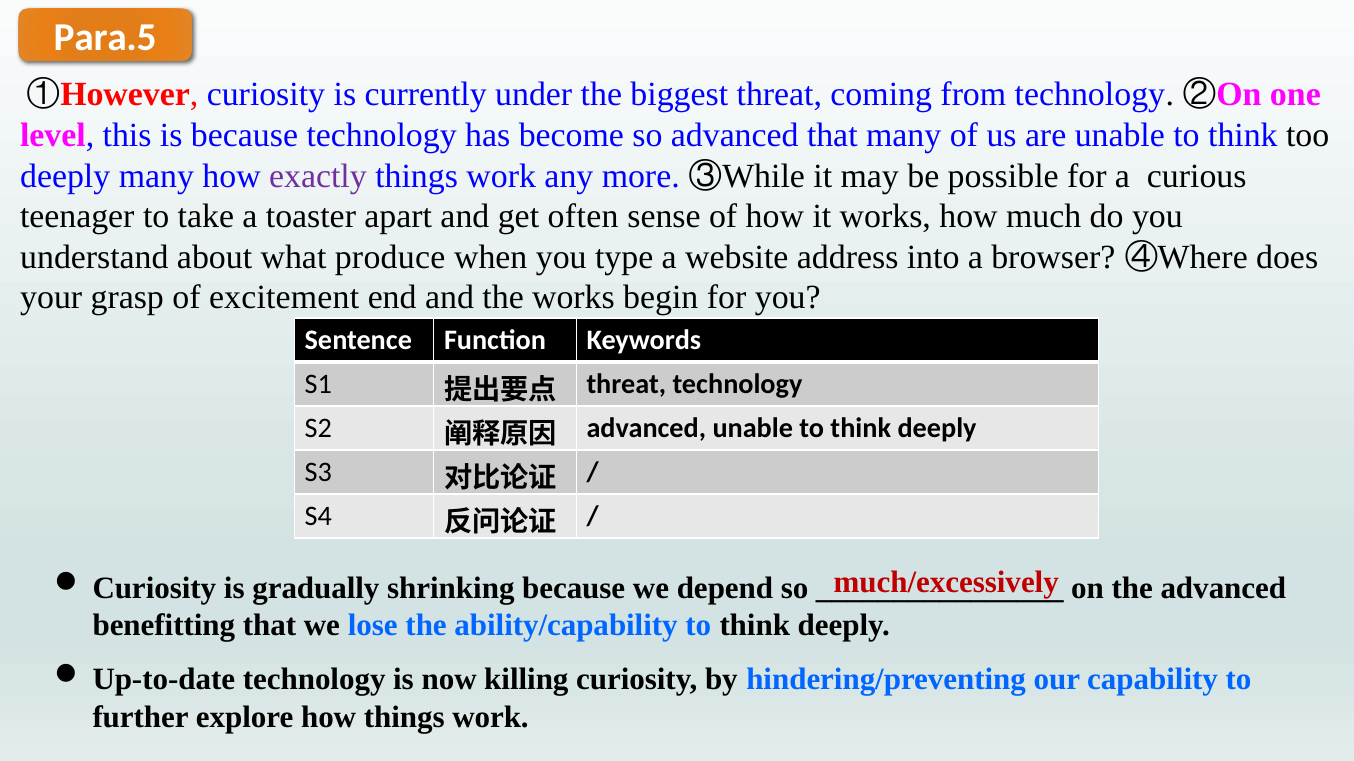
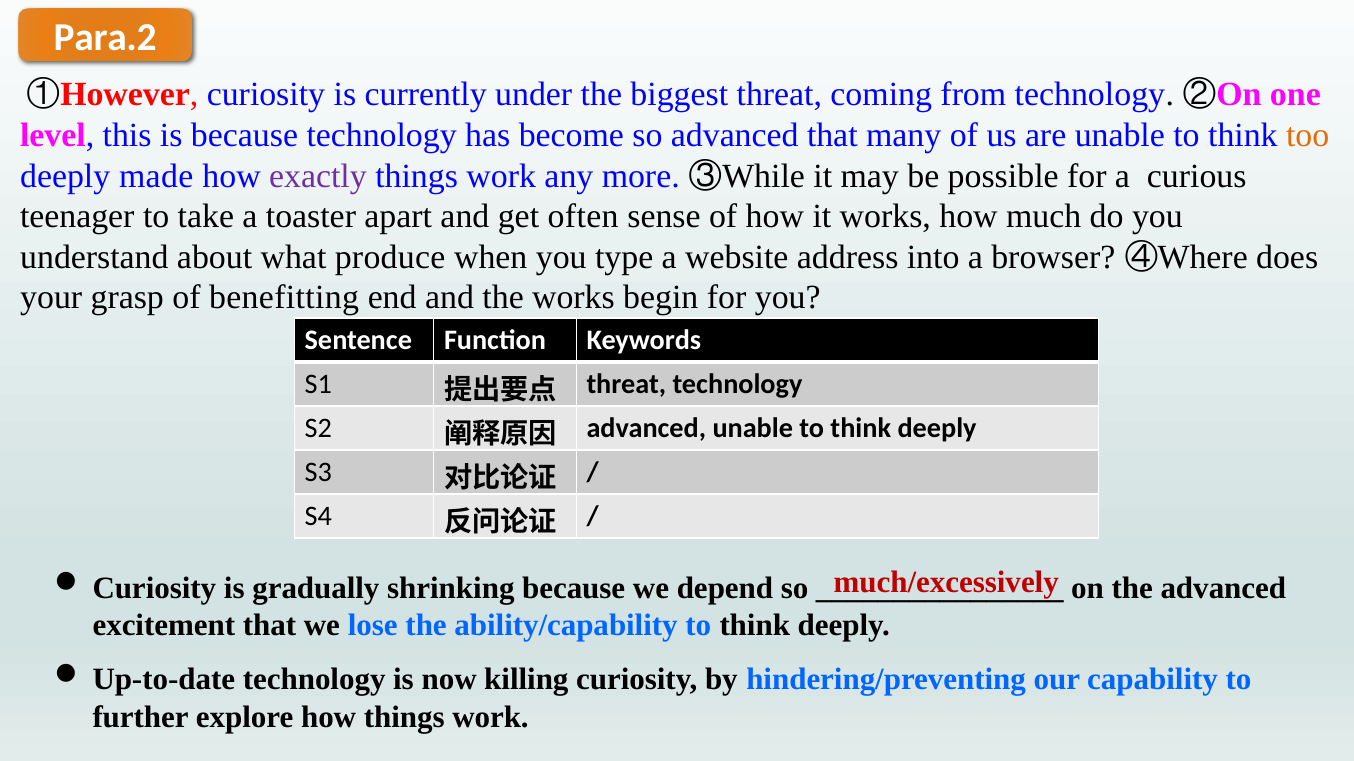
Para.5: Para.5 -> Para.2 (105, 37)
too colour: black -> orange (1308, 135)
deeply many: many -> made (156, 176)
excitement: excitement -> benefitting (284, 298)
benefitting: benefitting -> excitement (164, 626)
